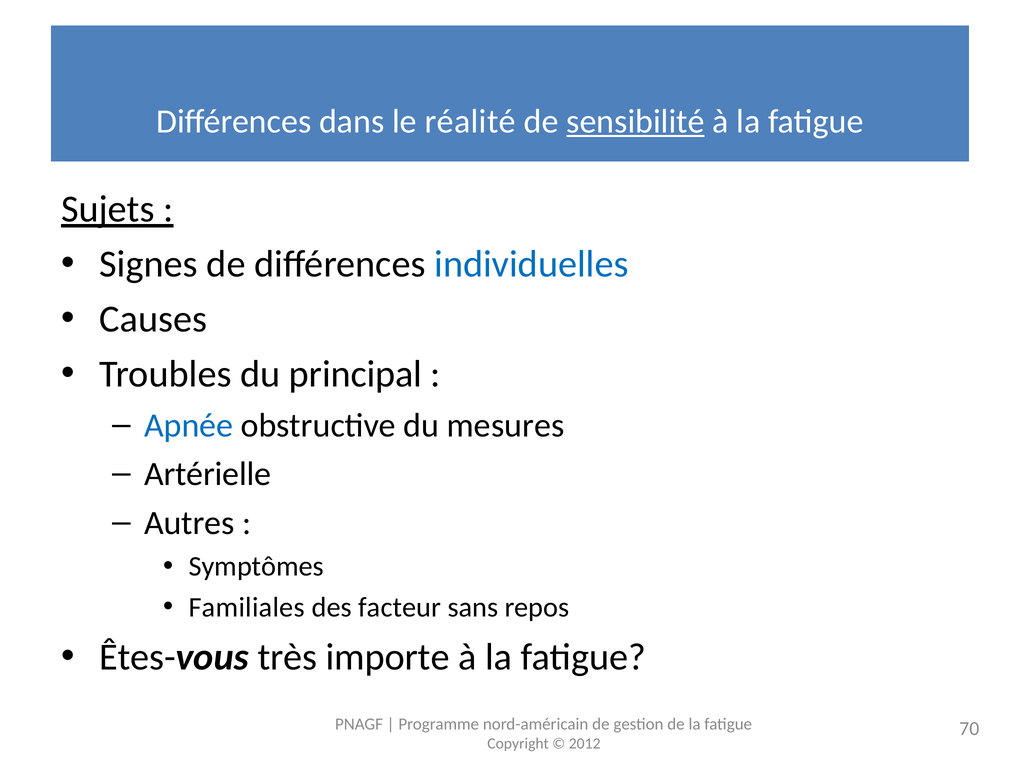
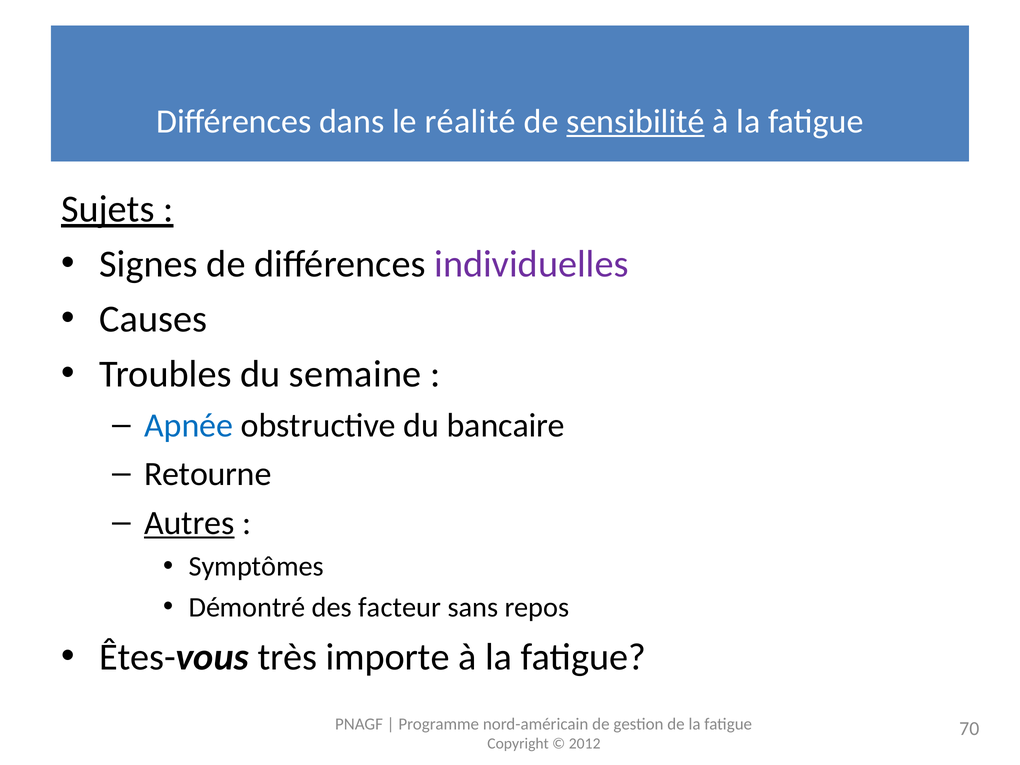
individuelles colour: blue -> purple (531, 264)
principal: principal -> semaine (355, 374)
mesures: mesures -> bancaire (506, 425)
Artérielle: Artérielle -> Retourne (208, 474)
Autres underline: none -> present (189, 523)
Familiales: Familiales -> Démontré (247, 607)
